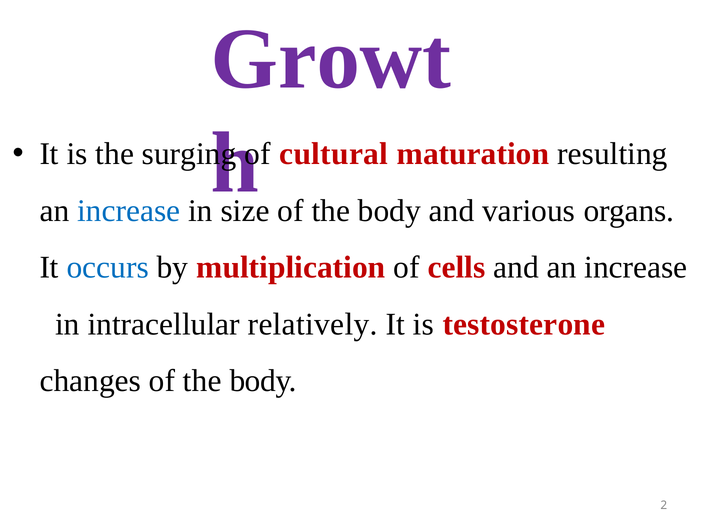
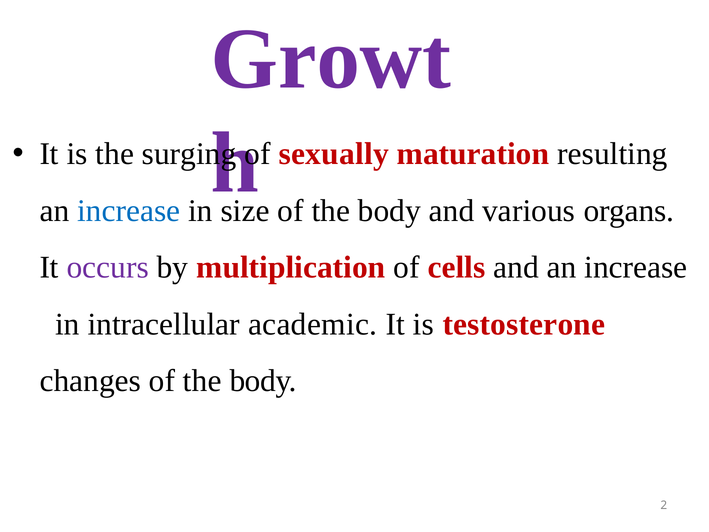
cultural: cultural -> sexually (334, 154)
occurs colour: blue -> purple (108, 267)
relatively: relatively -> academic (313, 324)
